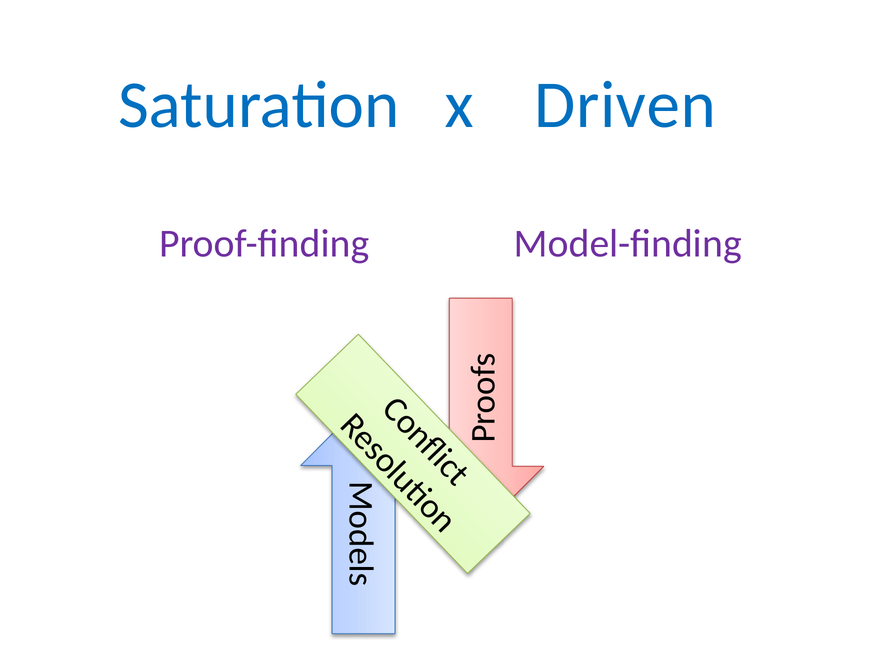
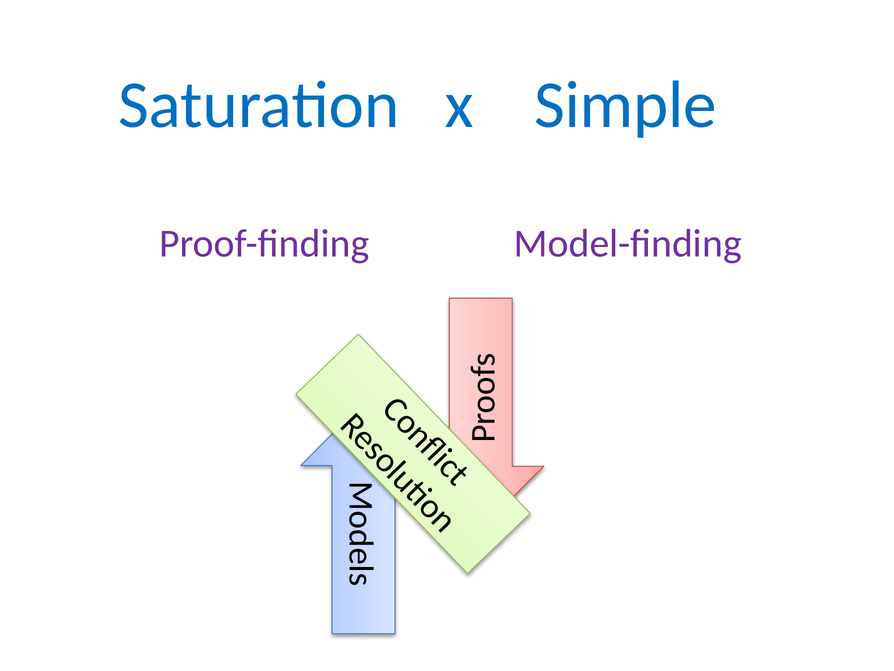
Driven: Driven -> Simple (625, 105)
